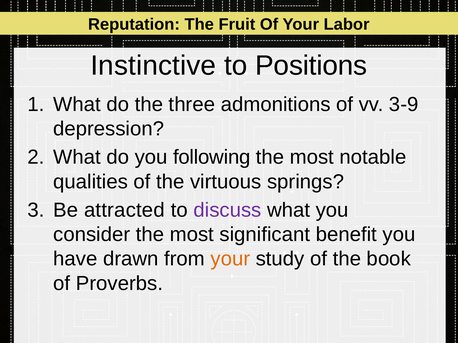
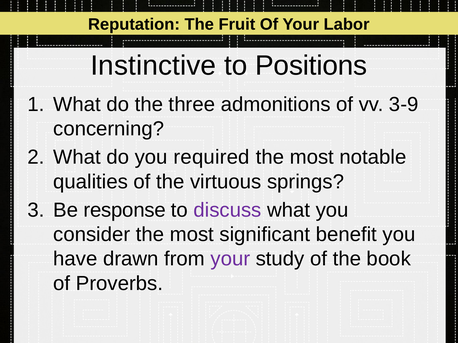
depression: depression -> concerning (109, 129)
following: following -> required (212, 157)
attracted: attracted -> response (125, 210)
your colour: orange -> purple (230, 259)
